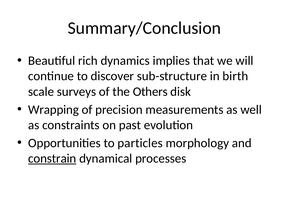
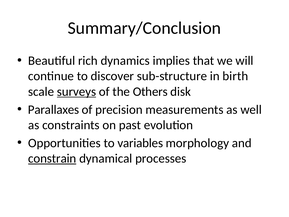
surveys underline: none -> present (76, 91)
Wrapping: Wrapping -> Parallaxes (54, 109)
particles: particles -> variables (140, 143)
